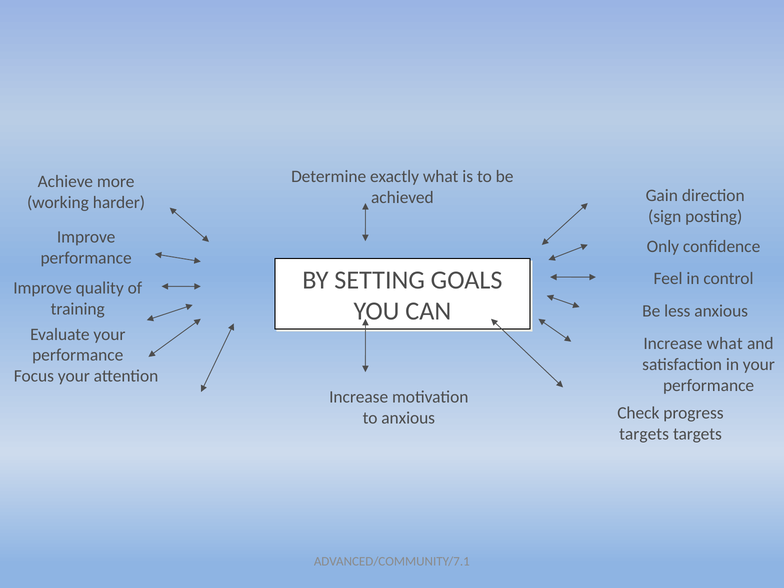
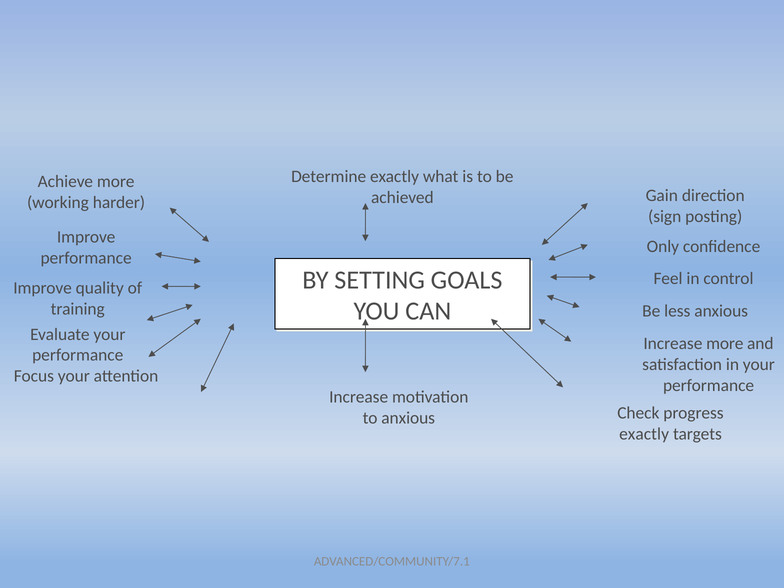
Increase what: what -> more (725, 344)
targets: targets -> exactly (644, 434)
